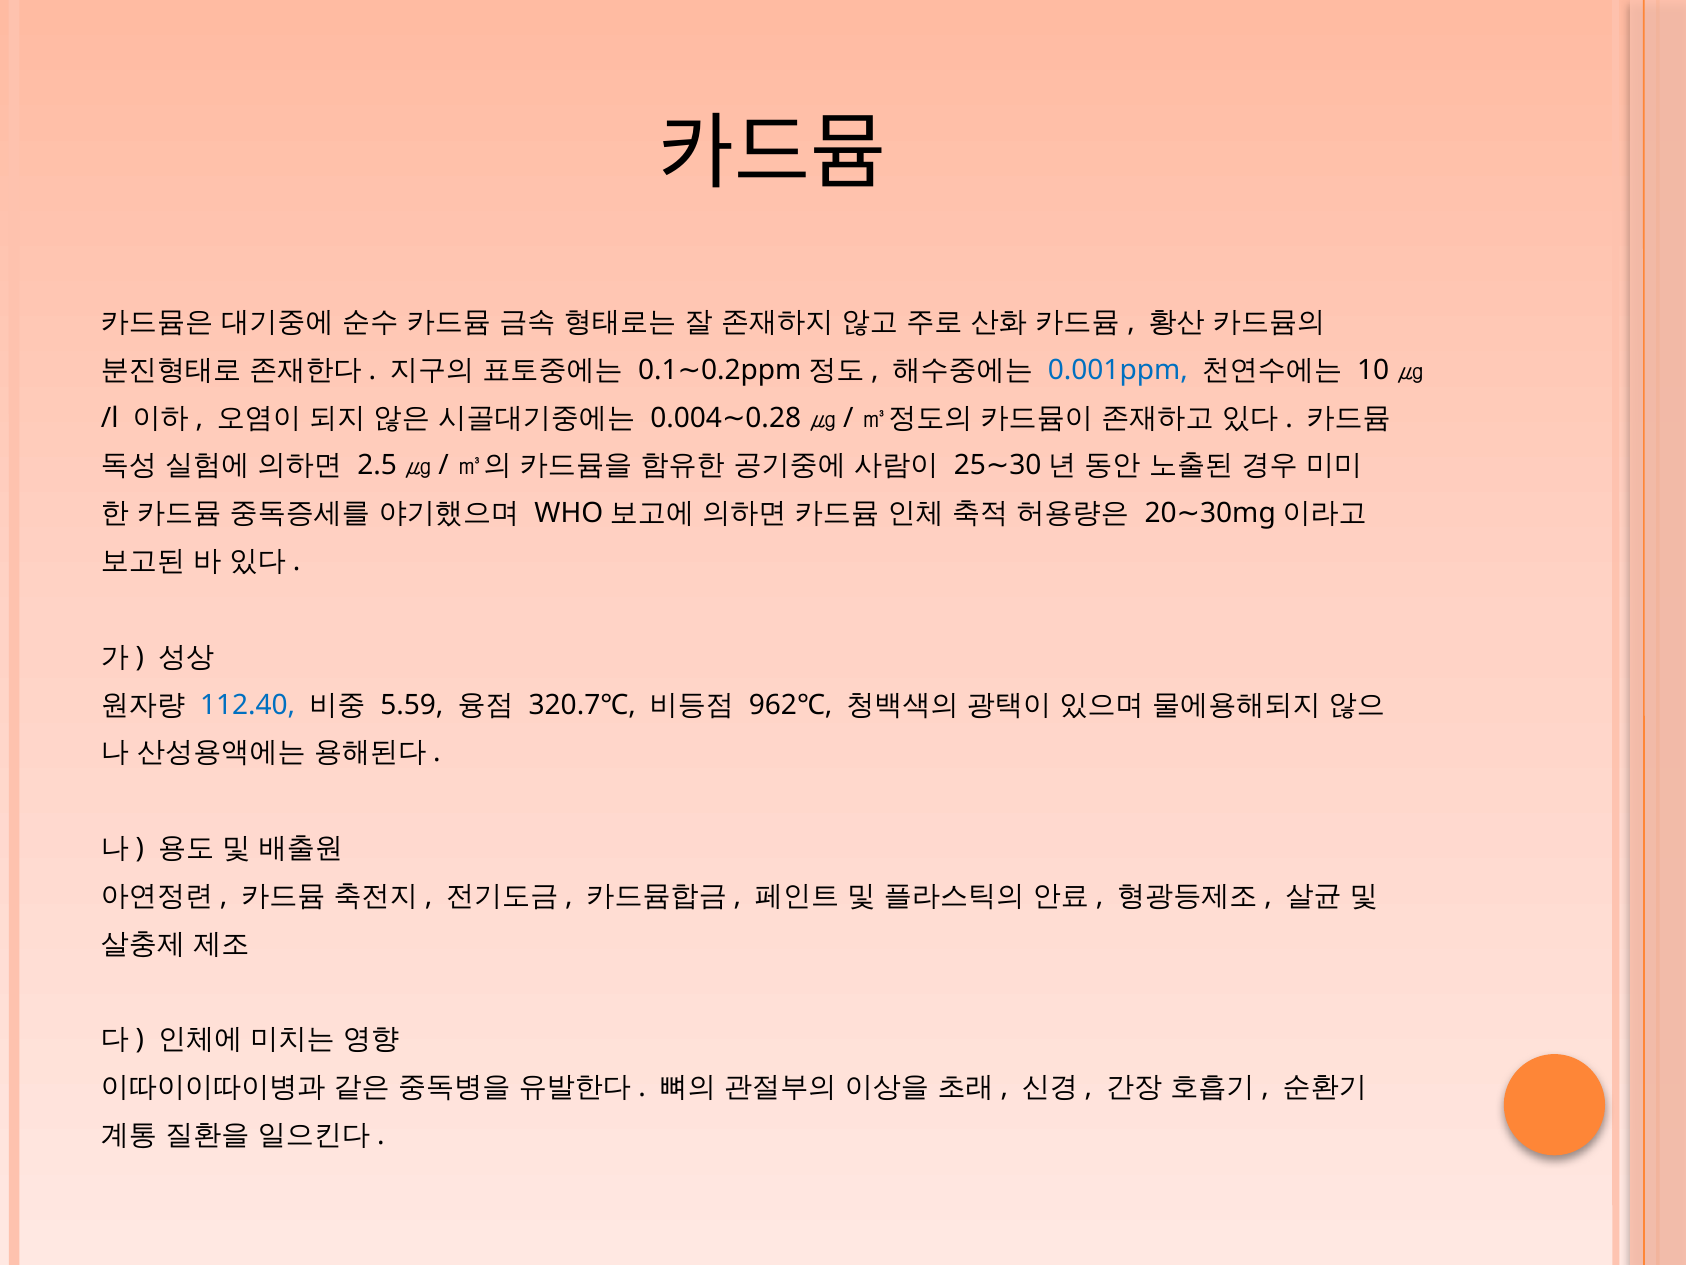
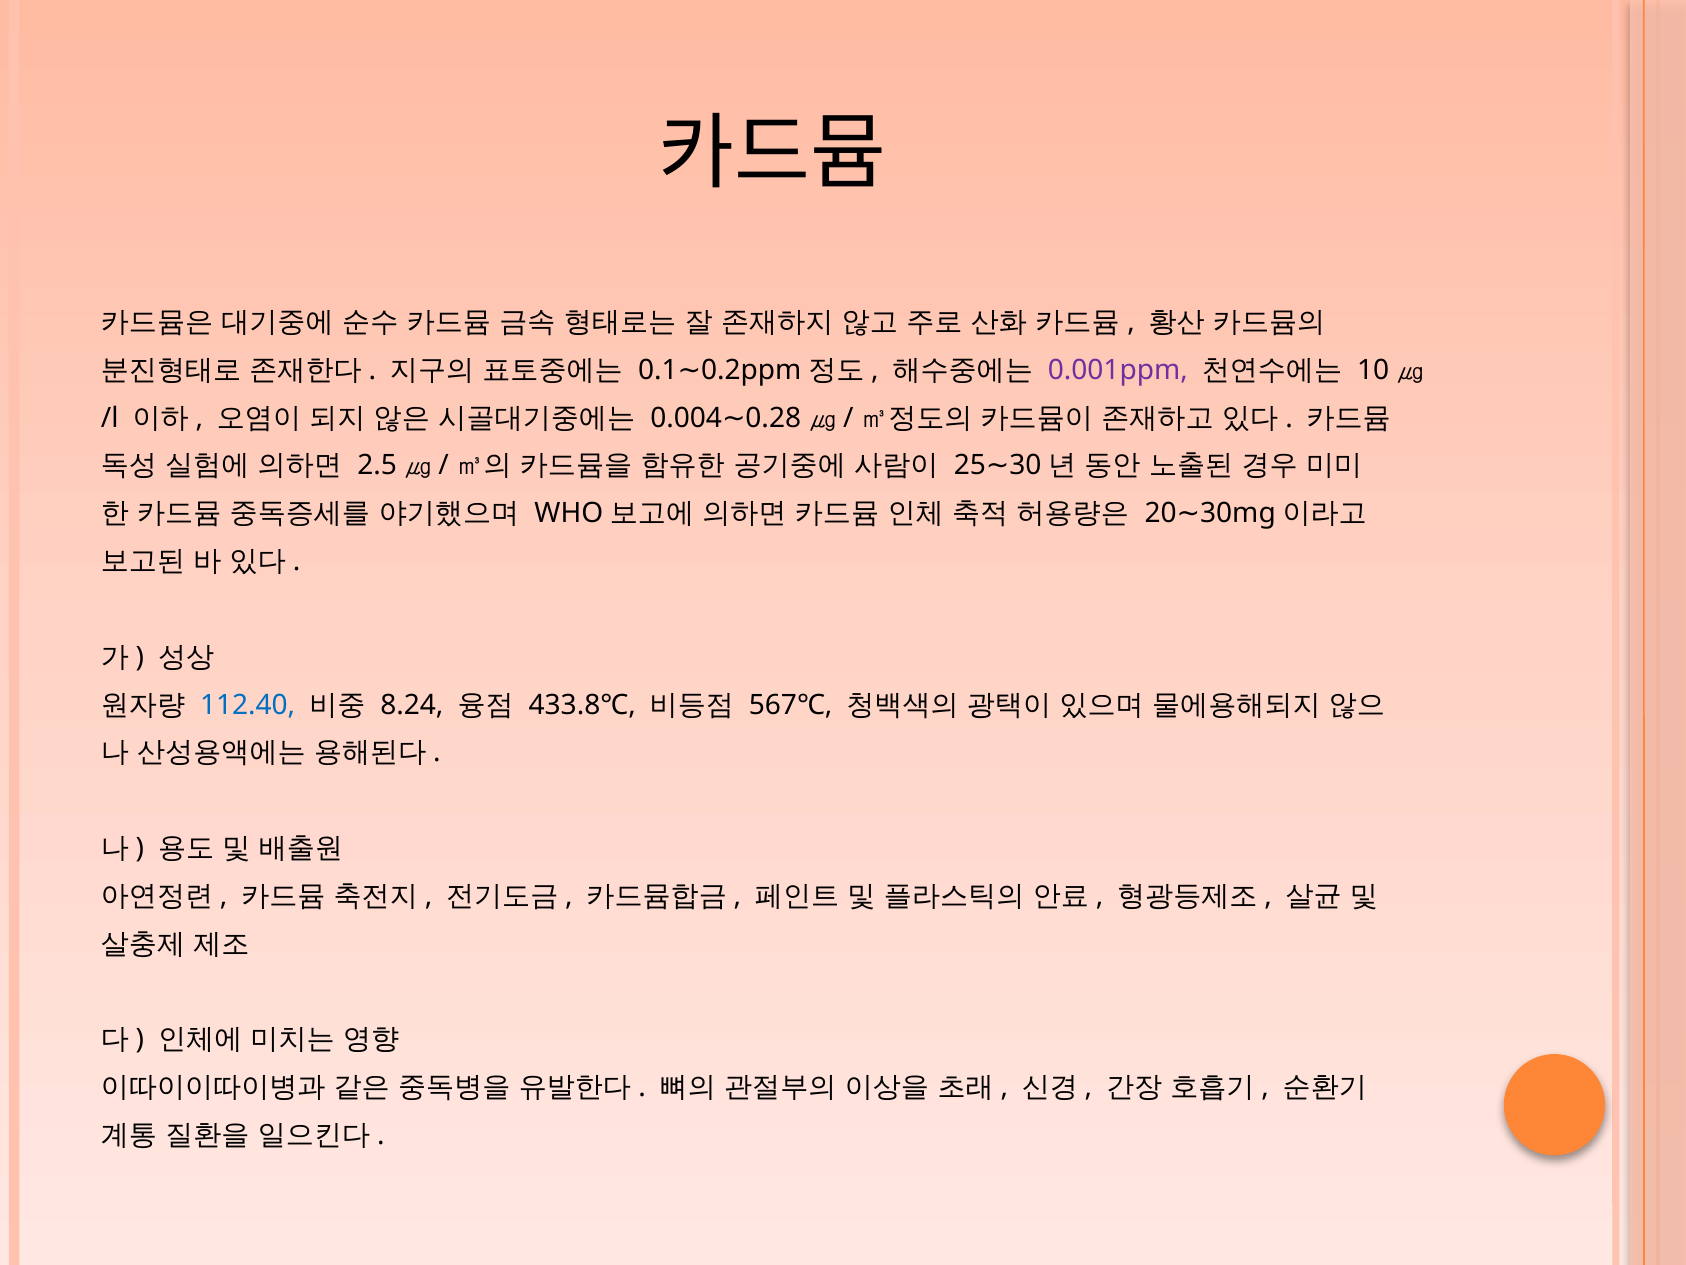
0.001ppm colour: blue -> purple (1118, 370)
5.59: 5.59 -> 8.24 (412, 704)
320.7℃: 320.7℃ -> 433.8℃ (582, 704)
962℃: 962℃ -> 567℃ (791, 704)
